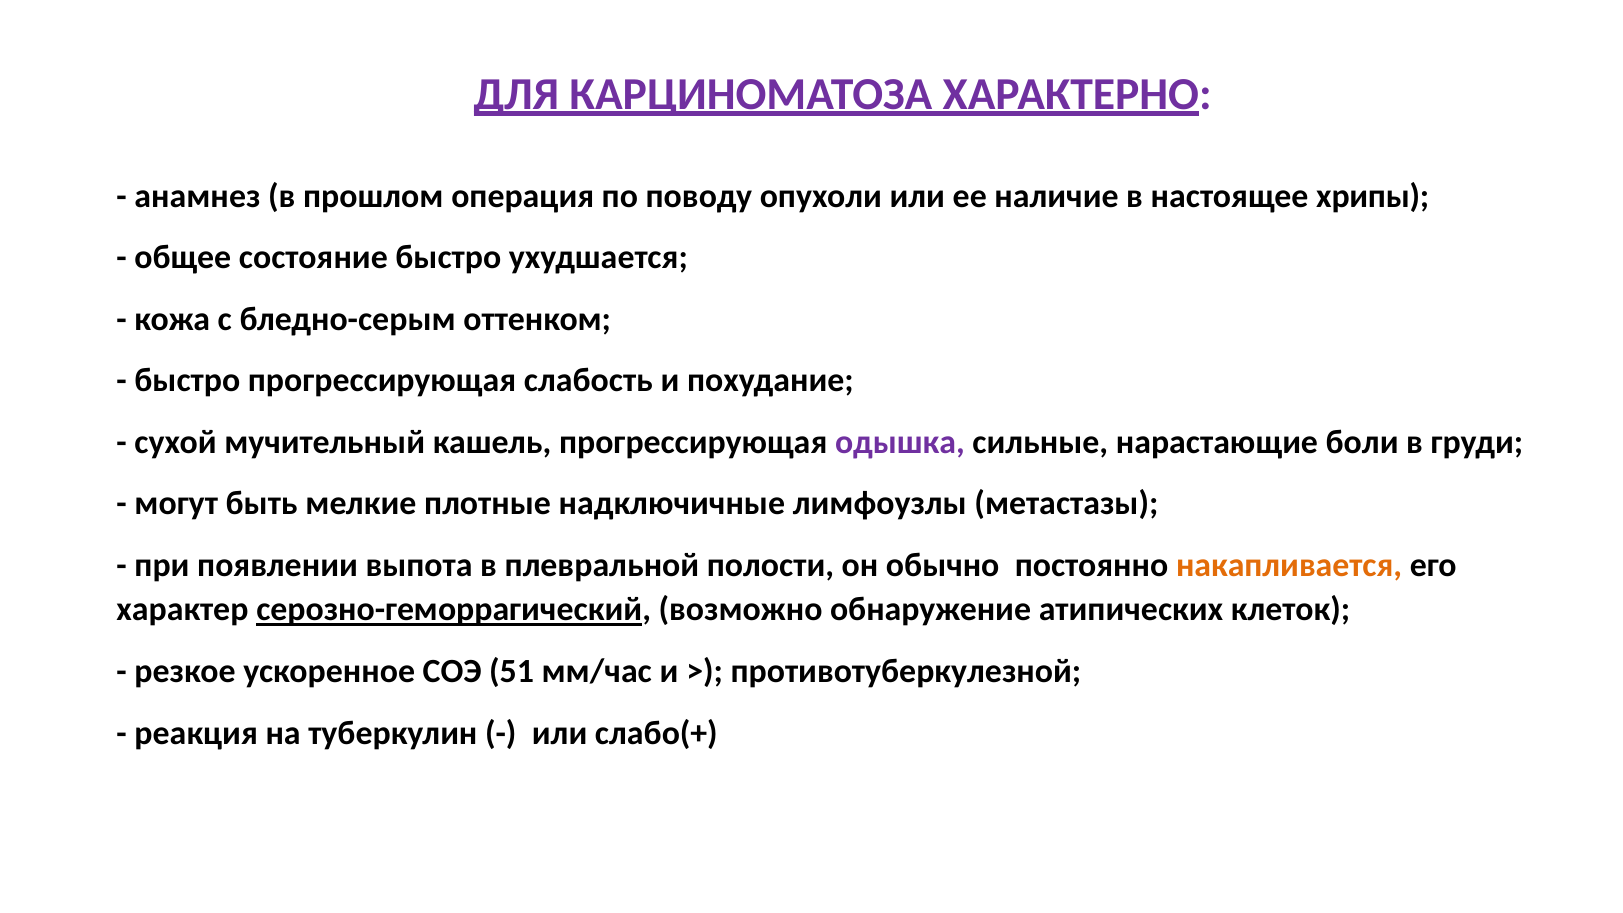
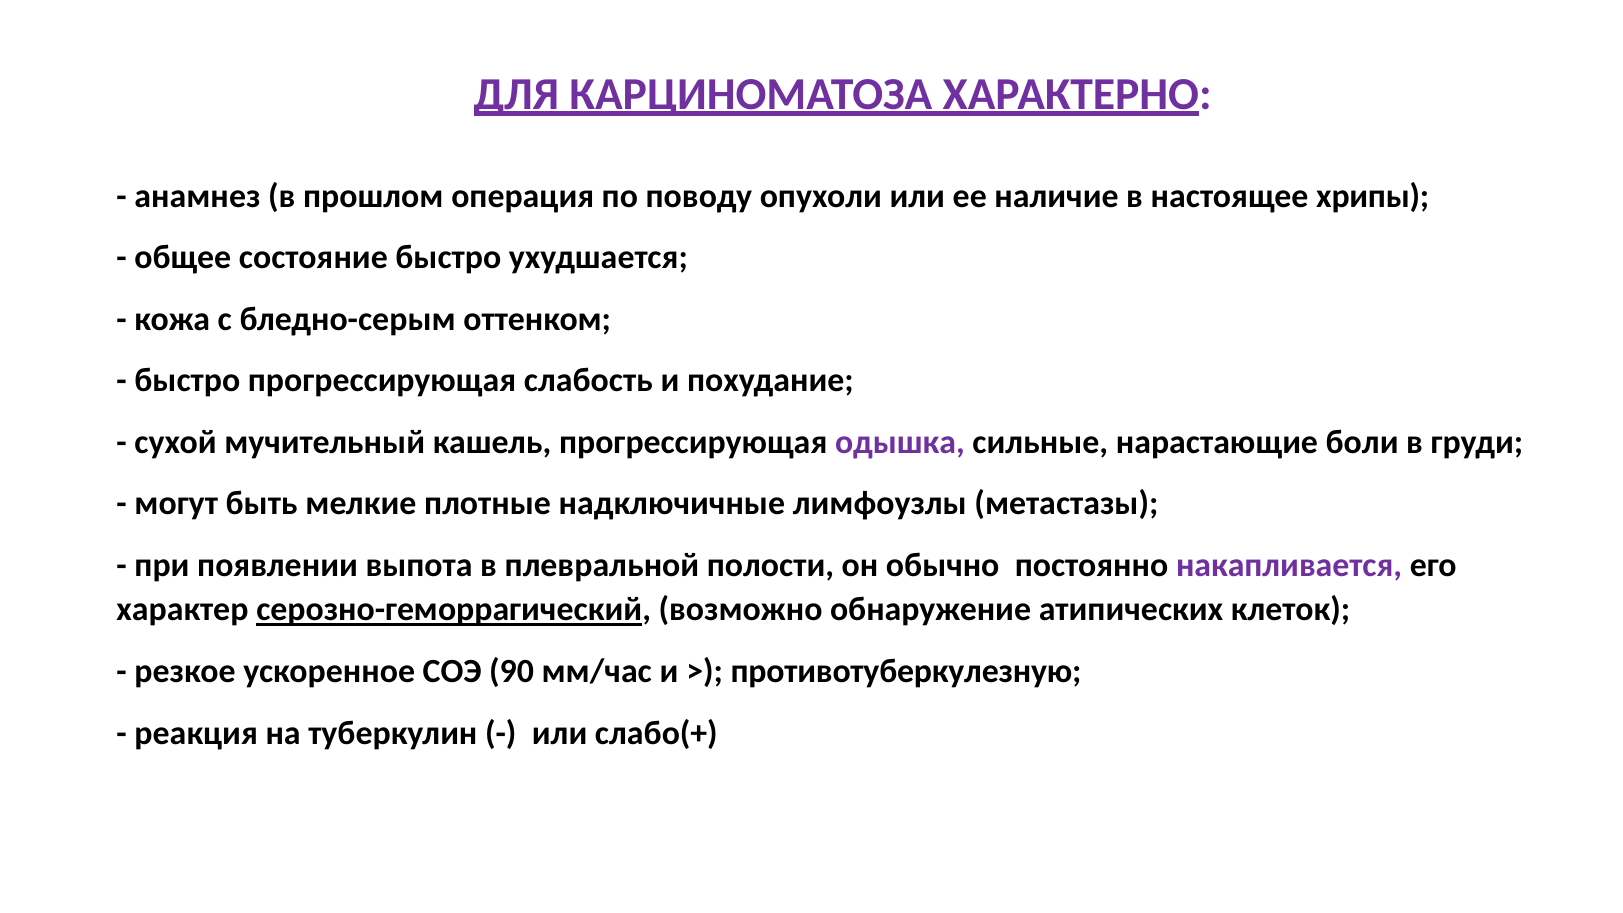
накапливается colour: orange -> purple (1289, 565)
51: 51 -> 90 (511, 671)
противотуберкулезной: противотуберкулезной -> противотуберкулезную (906, 671)
